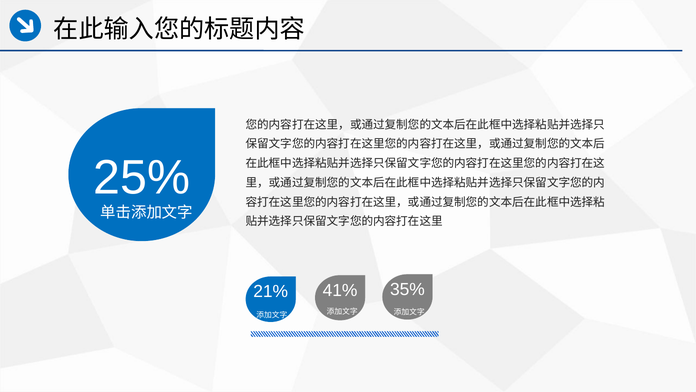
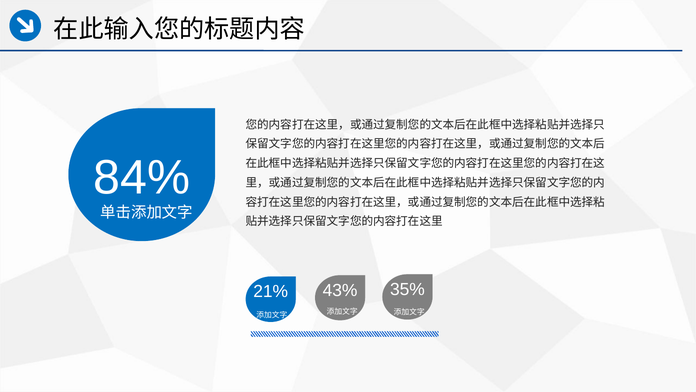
25%: 25% -> 84% (142, 178)
41%: 41% -> 43% (340, 290)
